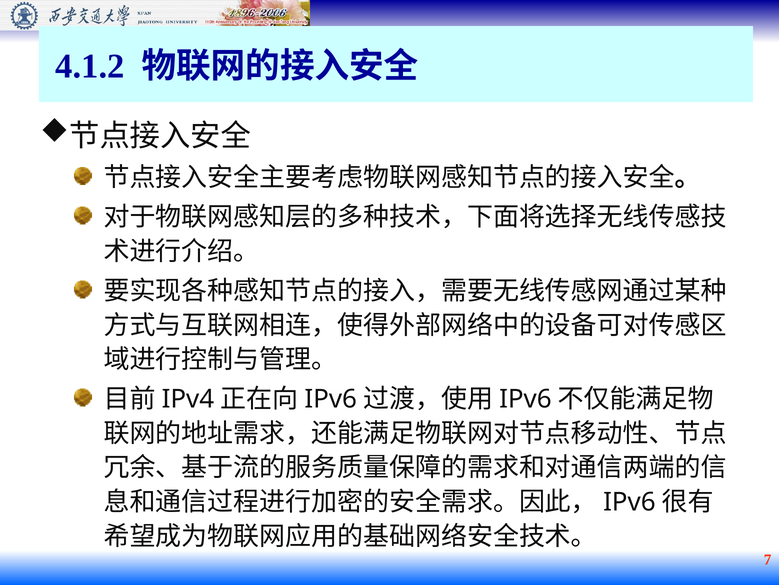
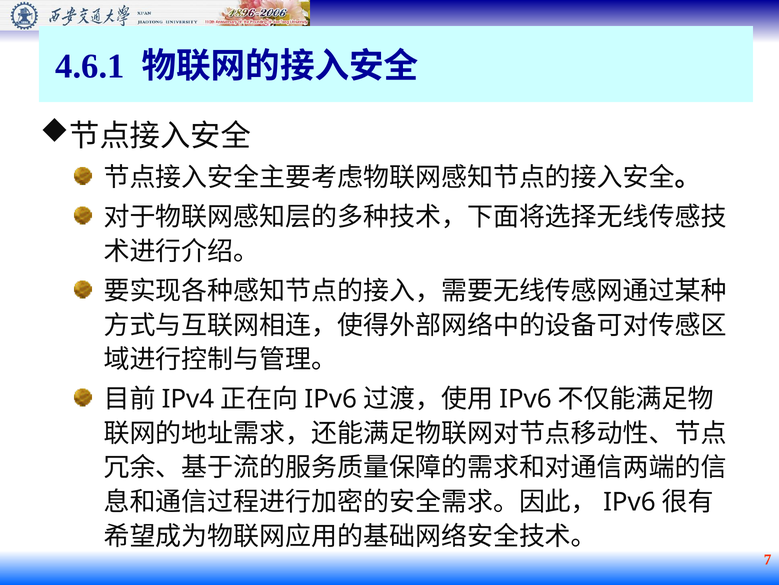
4.1.2: 4.1.2 -> 4.6.1 (90, 66)
